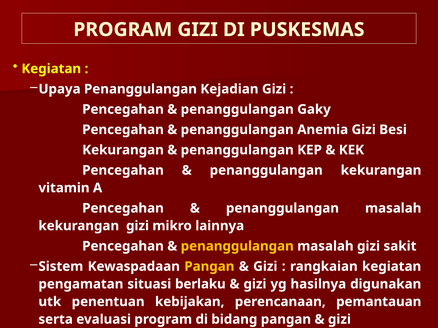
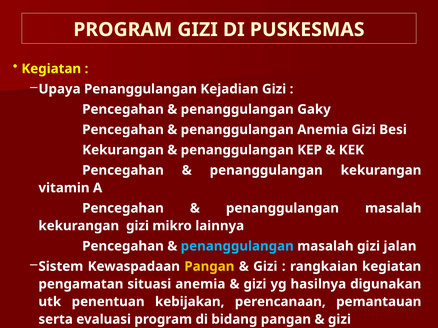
penanggulangan colour: yellow -> light blue (237, 246)
sakit: sakit -> jalan (400, 246)
situasi berlaku: berlaku -> anemia (200, 284)
